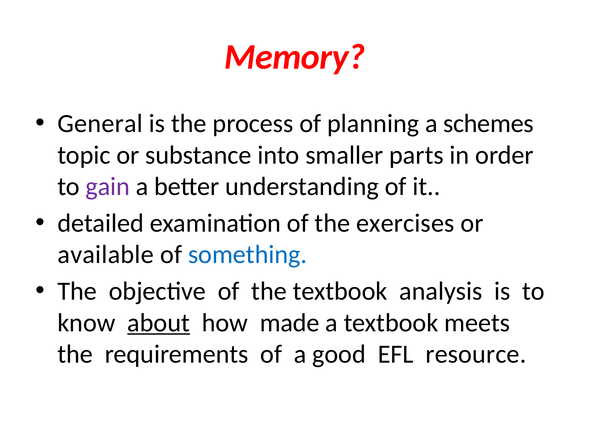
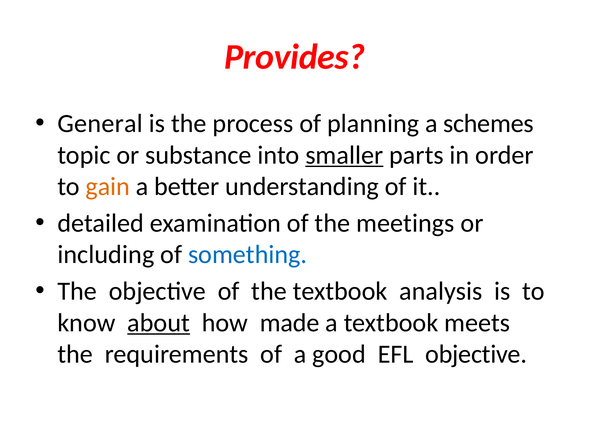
Memory: Memory -> Provides (295, 57)
smaller underline: none -> present (344, 155)
gain colour: purple -> orange (108, 186)
exercises: exercises -> meetings (405, 223)
available: available -> including (106, 254)
EFL resource: resource -> objective (476, 354)
